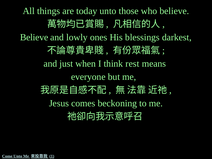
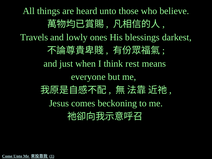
today: today -> heard (87, 11)
Believe: Believe -> Travels (34, 37)
